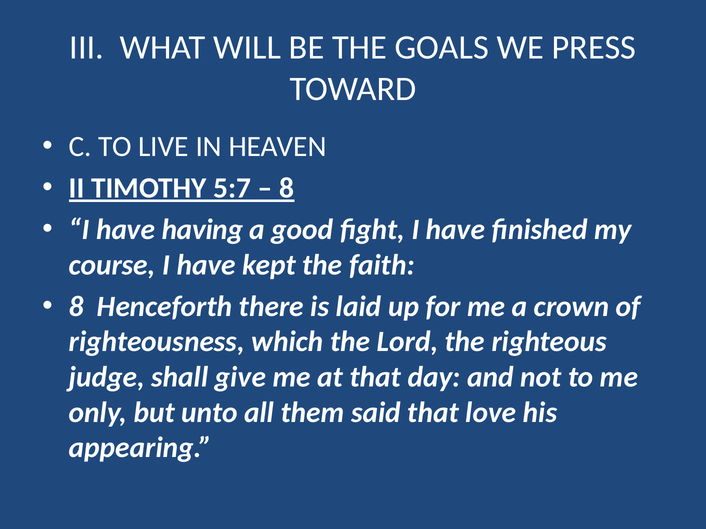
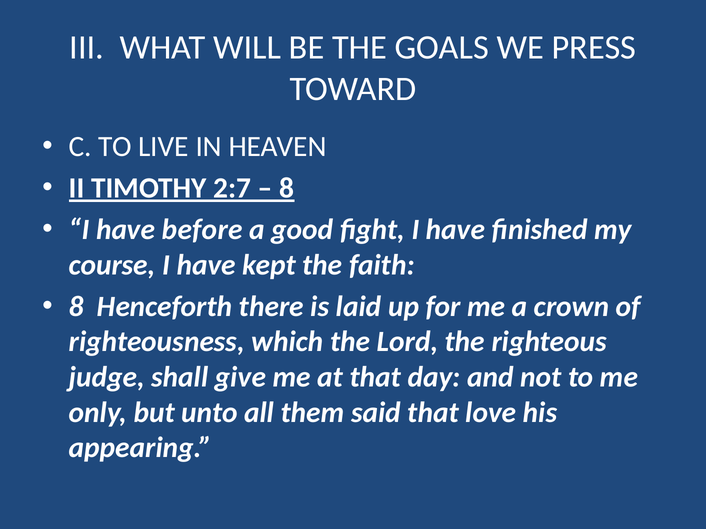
5:7: 5:7 -> 2:7 (232, 188)
having: having -> before (202, 230)
